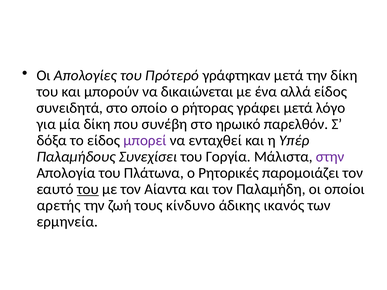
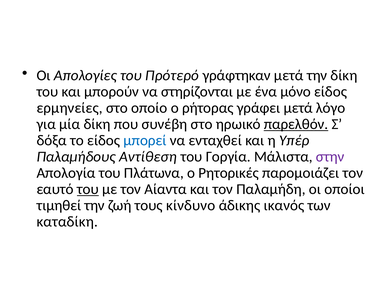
δικαιώνεται: δικαιώνεται -> στηρίζονται (197, 92)
αλλά: αλλά -> μόνο (296, 92)
συνειδητά: συνειδητά -> ερμηνείες (70, 108)
παρελθόν underline: none -> present (296, 124)
μπορεί colour: purple -> blue (145, 141)
Συνεχίσει: Συνεχίσει -> Αντίθεση (148, 157)
αρετής: αρετής -> τιμηθεί (59, 206)
ερμηνεία: ερμηνεία -> καταδίκη (67, 222)
